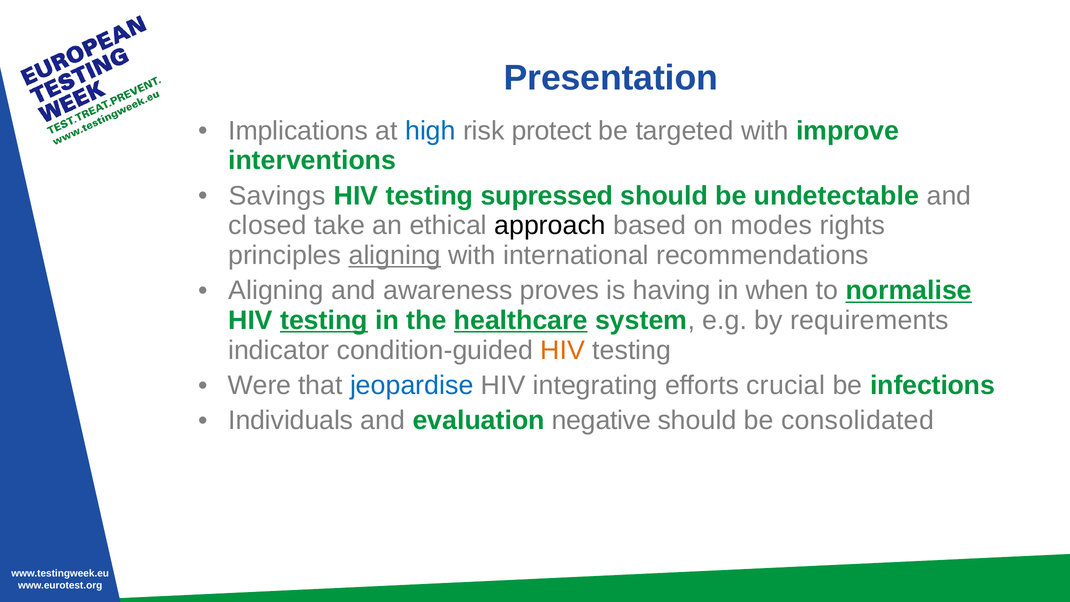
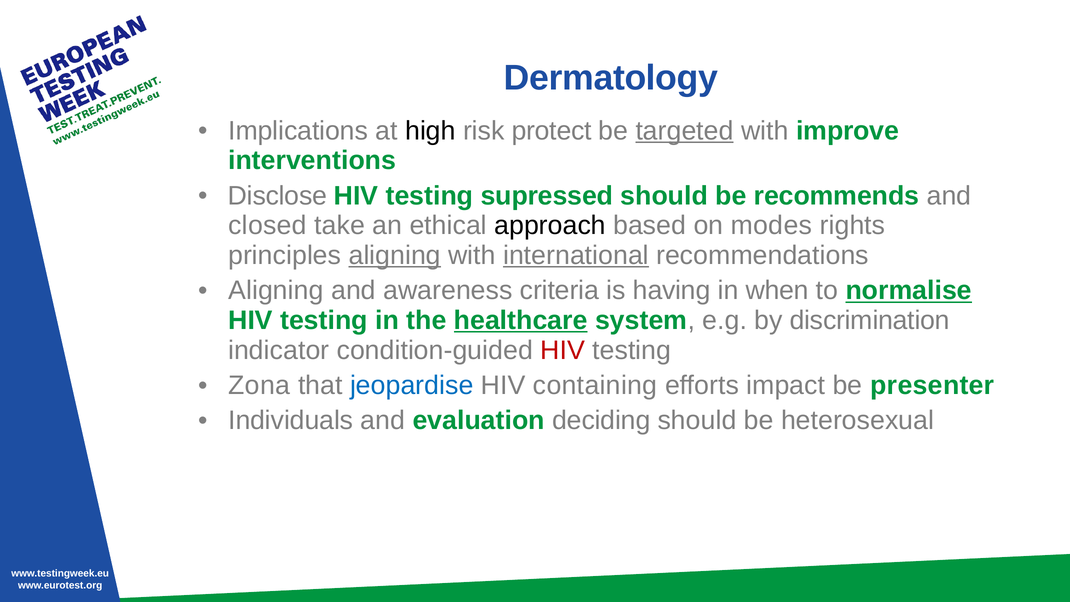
Presentation: Presentation -> Dermatology (611, 78)
high colour: blue -> black (430, 131)
targeted underline: none -> present (685, 131)
Savings: Savings -> Disclose (277, 196)
undetectable: undetectable -> recommends (837, 196)
international underline: none -> present (576, 255)
proves: proves -> criteria (559, 290)
testing underline: present -> none (324, 320)
requirements: requirements -> discrimination (870, 320)
HIV colour: orange -> red (563, 350)
Were: Were -> Zona (259, 385)
integrating: integrating -> containing (595, 385)
crucial: crucial -> impact (786, 385)
infections: infections -> presenter (932, 385)
negative: negative -> deciding (601, 420)
consolidated: consolidated -> heterosexual (858, 420)
